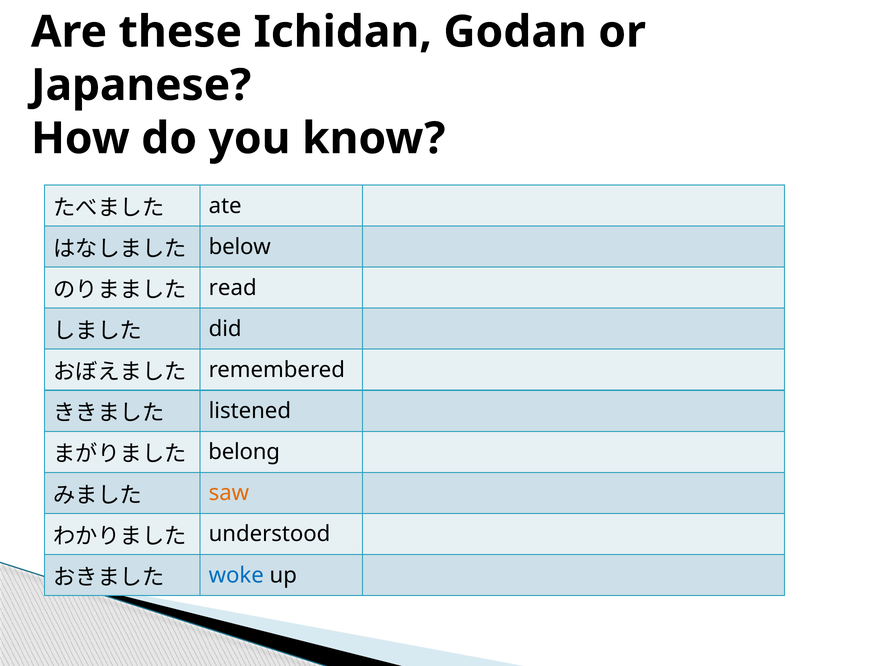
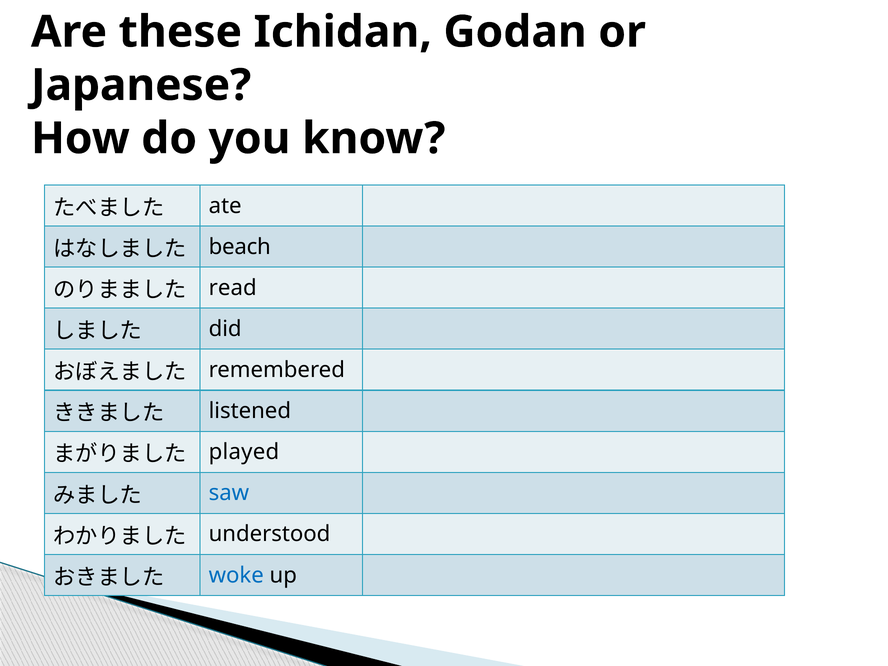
below: below -> beach (240, 247)
belong: belong -> played (244, 452)
saw colour: orange -> blue (229, 493)
